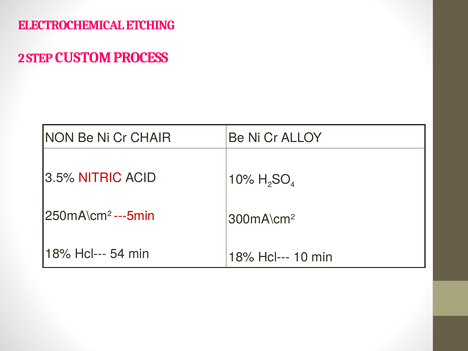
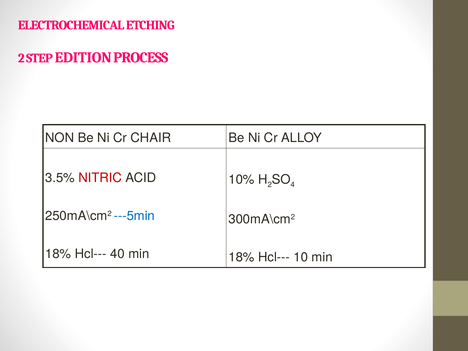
CUSTOM: CUSTOM -> EDITION (83, 58)
---5min colour: red -> blue (134, 216)
54: 54 -> 40 (118, 254)
